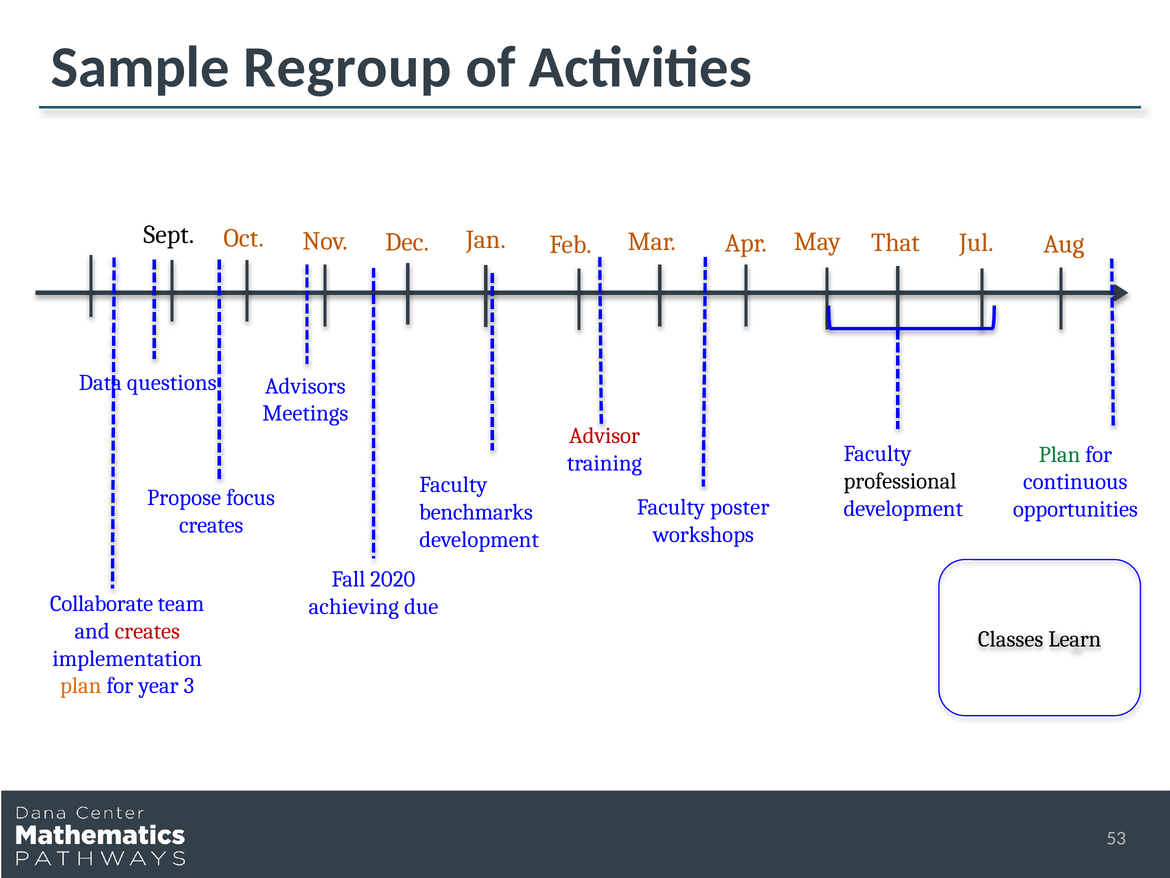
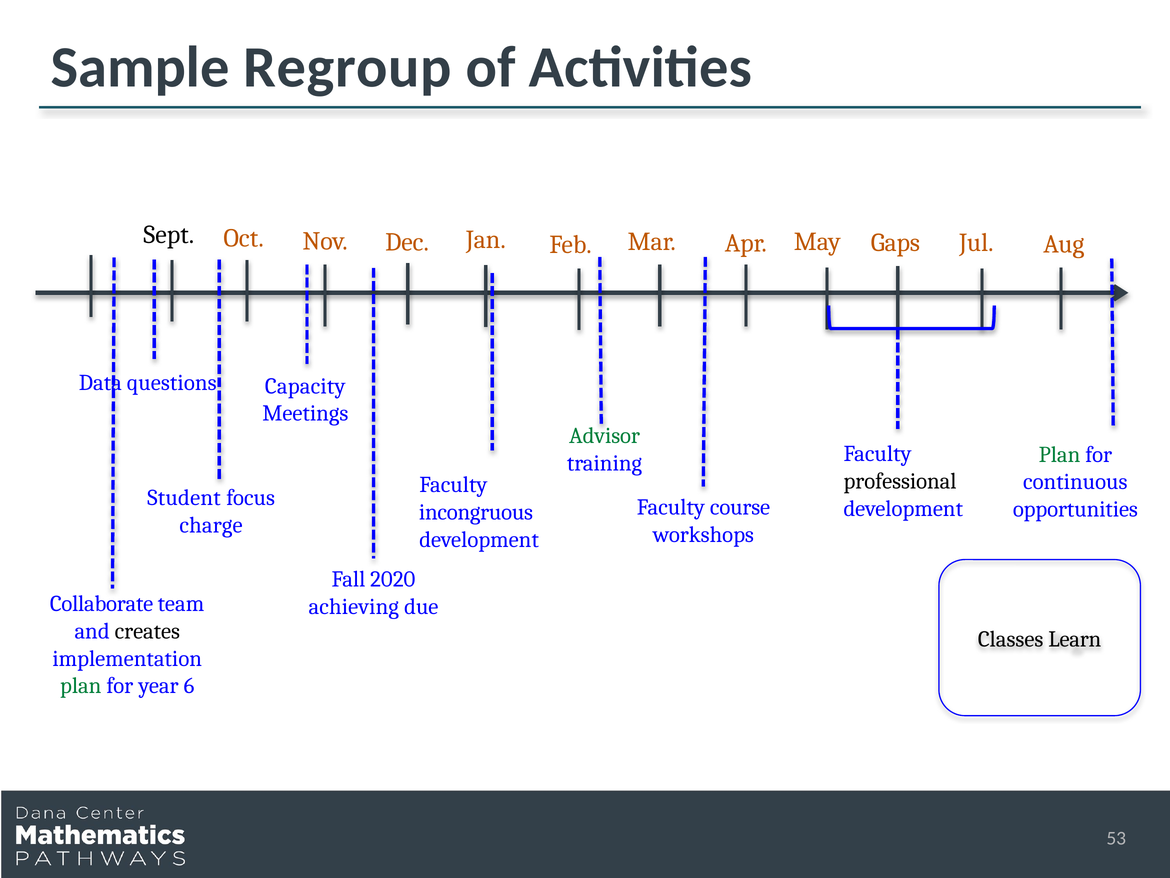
That: That -> Gaps (895, 243)
Advisors: Advisors -> Capacity (305, 386)
Advisor colour: red -> green (605, 435)
Propose: Propose -> Student (184, 498)
poster: poster -> course (740, 507)
benchmarks: benchmarks -> incongruous (476, 512)
creates: creates -> charge (211, 525)
creates colour: red -> black (147, 631)
plan colour: orange -> green (81, 685)
3: 3 -> 6 (189, 685)
